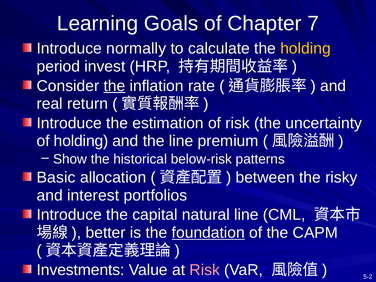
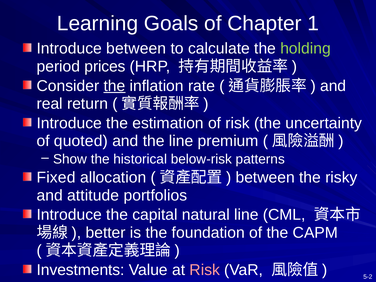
7: 7 -> 1 (313, 23)
Introduce normally: normally -> between (136, 49)
holding colour: yellow -> light green (306, 49)
invest: invest -> prices (105, 66)
of holding: holding -> quoted (81, 141)
Basic: Basic -> Fixed (56, 177)
interest: interest -> attitude (93, 195)
foundation underline: present -> none (208, 233)
